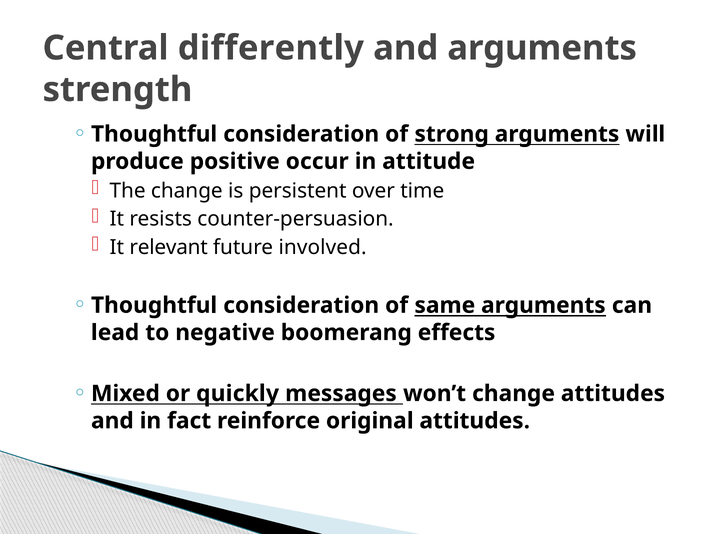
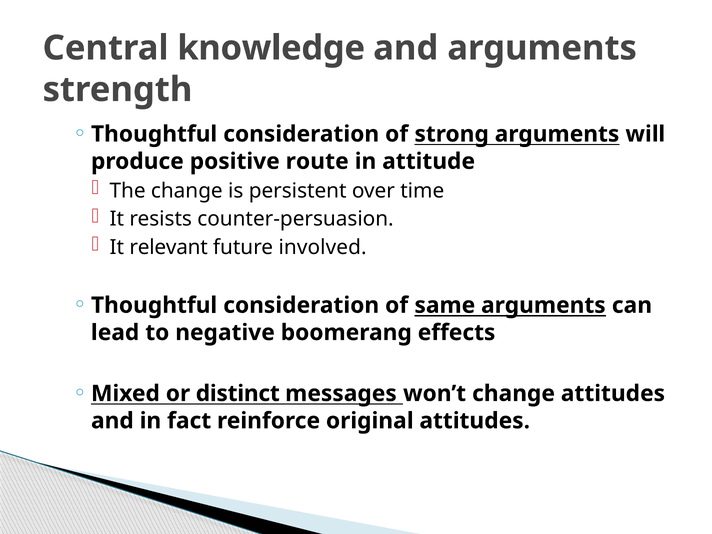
differently: differently -> knowledge (271, 48)
occur: occur -> route (317, 161)
quickly: quickly -> distinct (238, 394)
